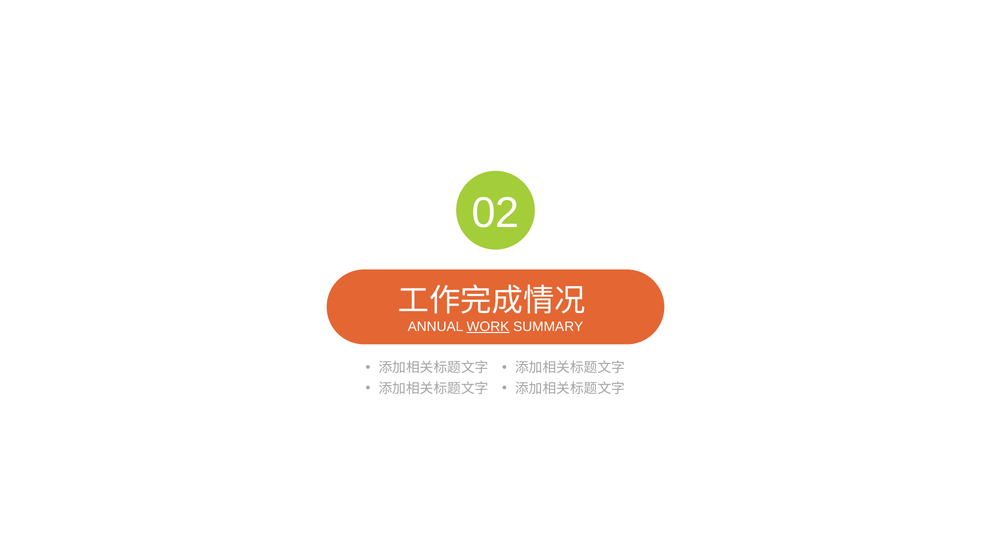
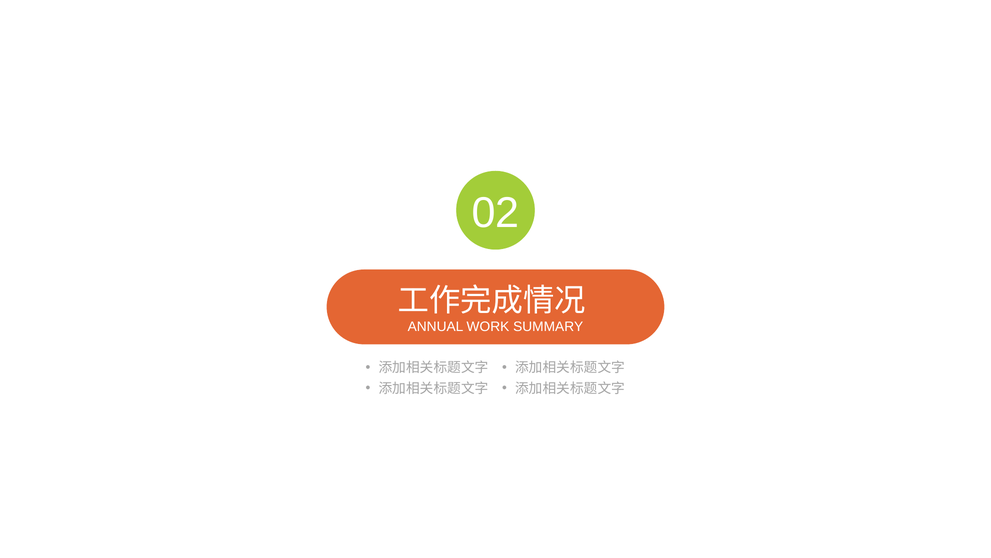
WORK underline: present -> none (488, 326)
